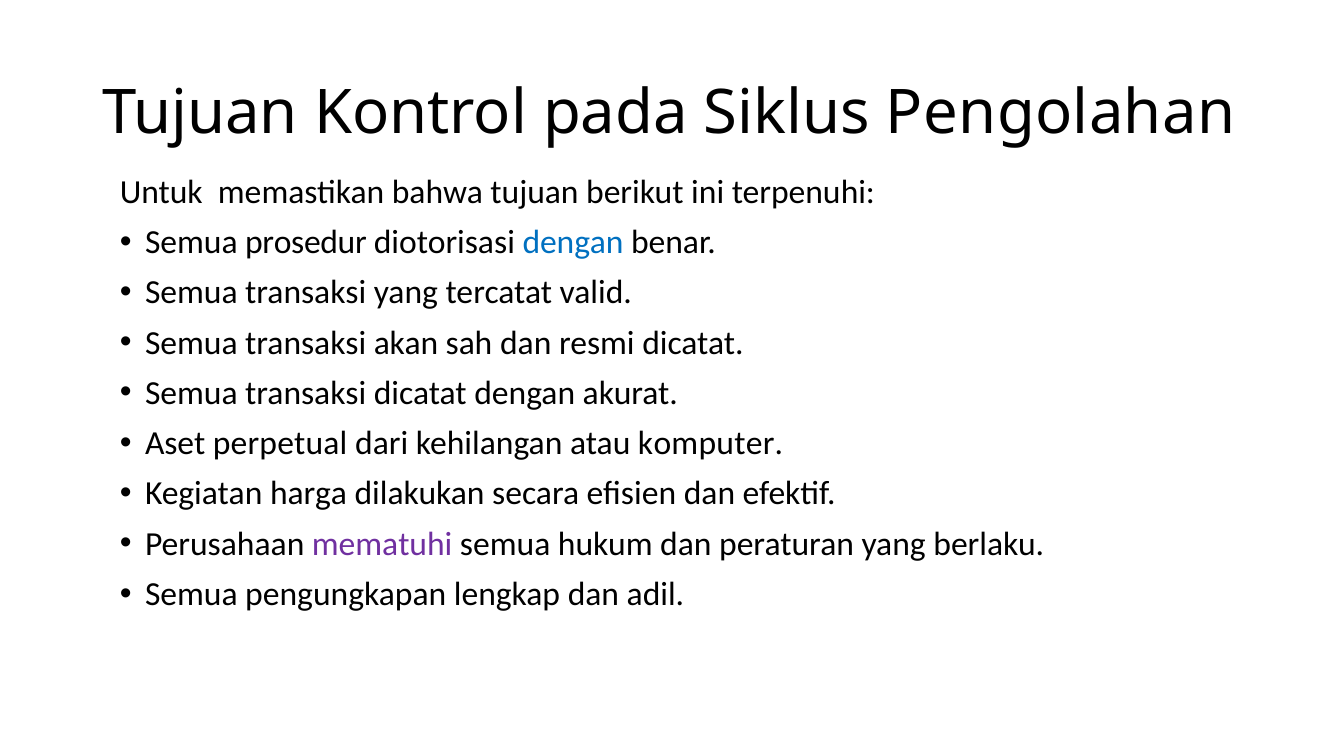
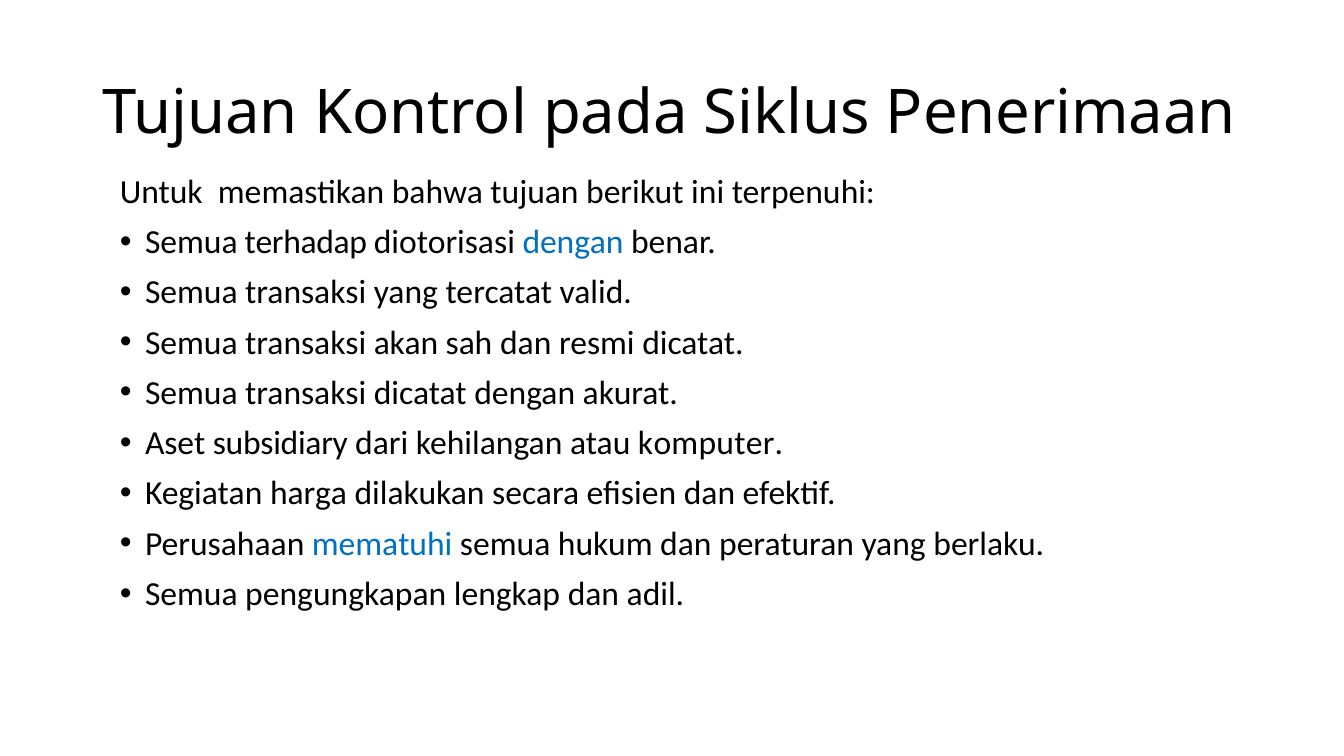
Pengolahan: Pengolahan -> Penerimaan (1061, 113)
prosedur: prosedur -> terhadap (306, 242)
perpetual: perpetual -> subsidiary (280, 443)
mematuhi colour: purple -> blue (382, 544)
